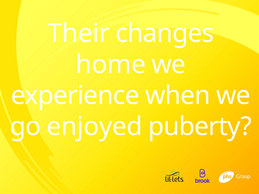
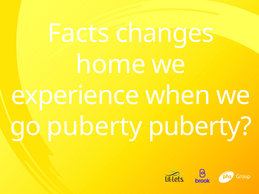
Their: Their -> Facts (79, 33)
go enjoyed: enjoyed -> puberty (94, 127)
